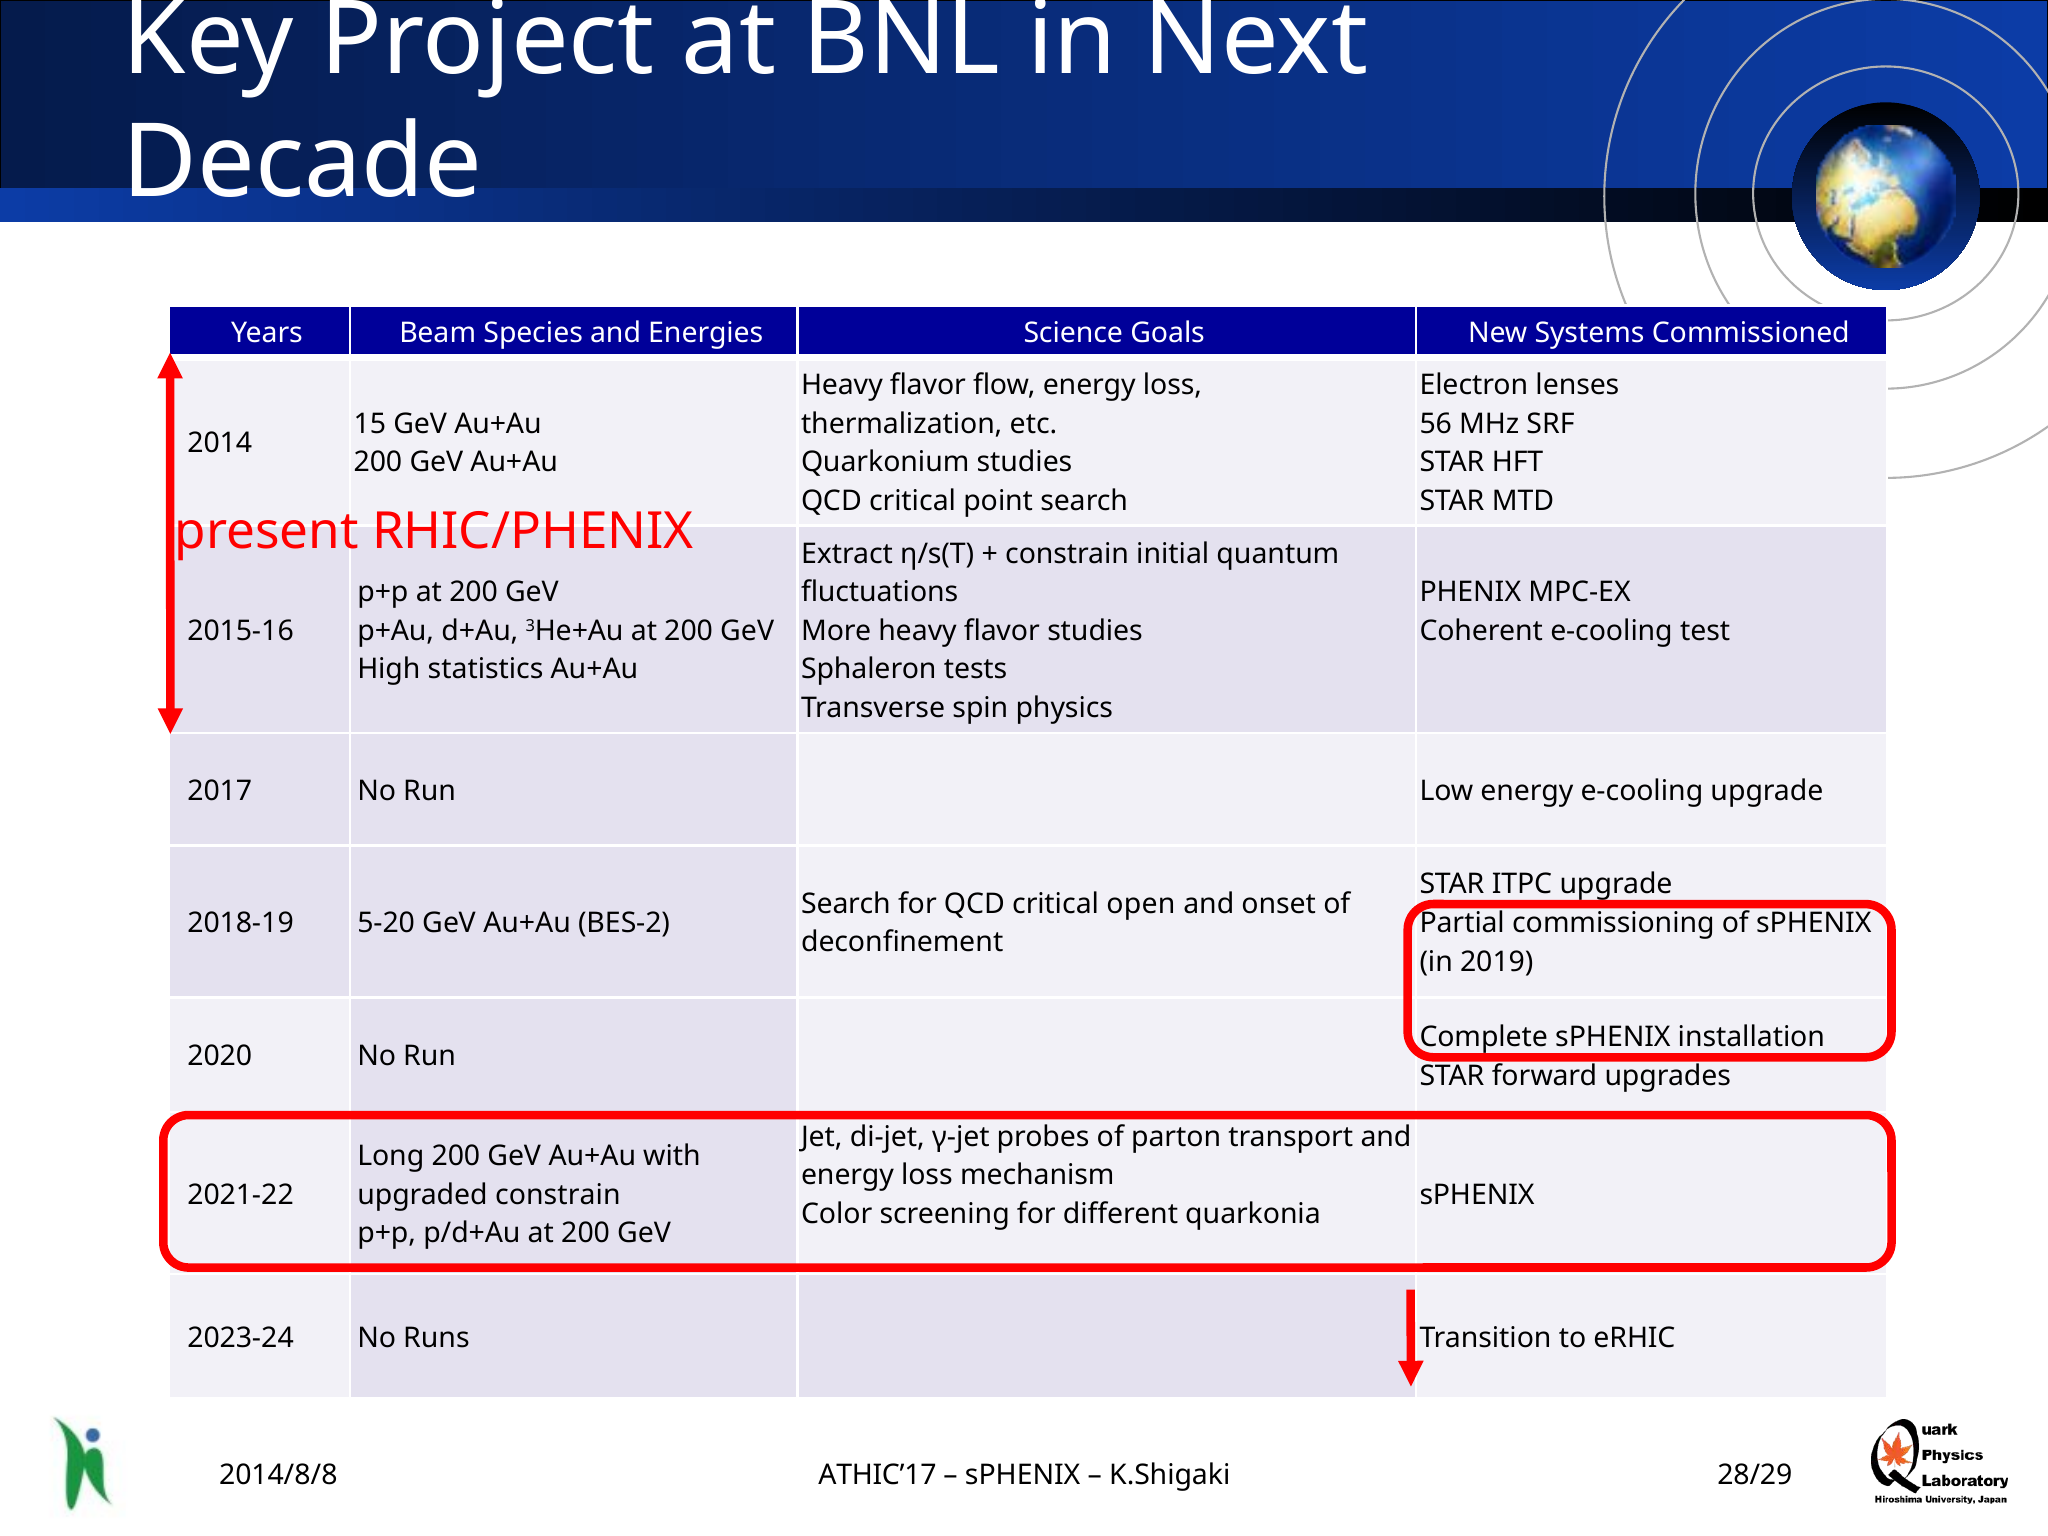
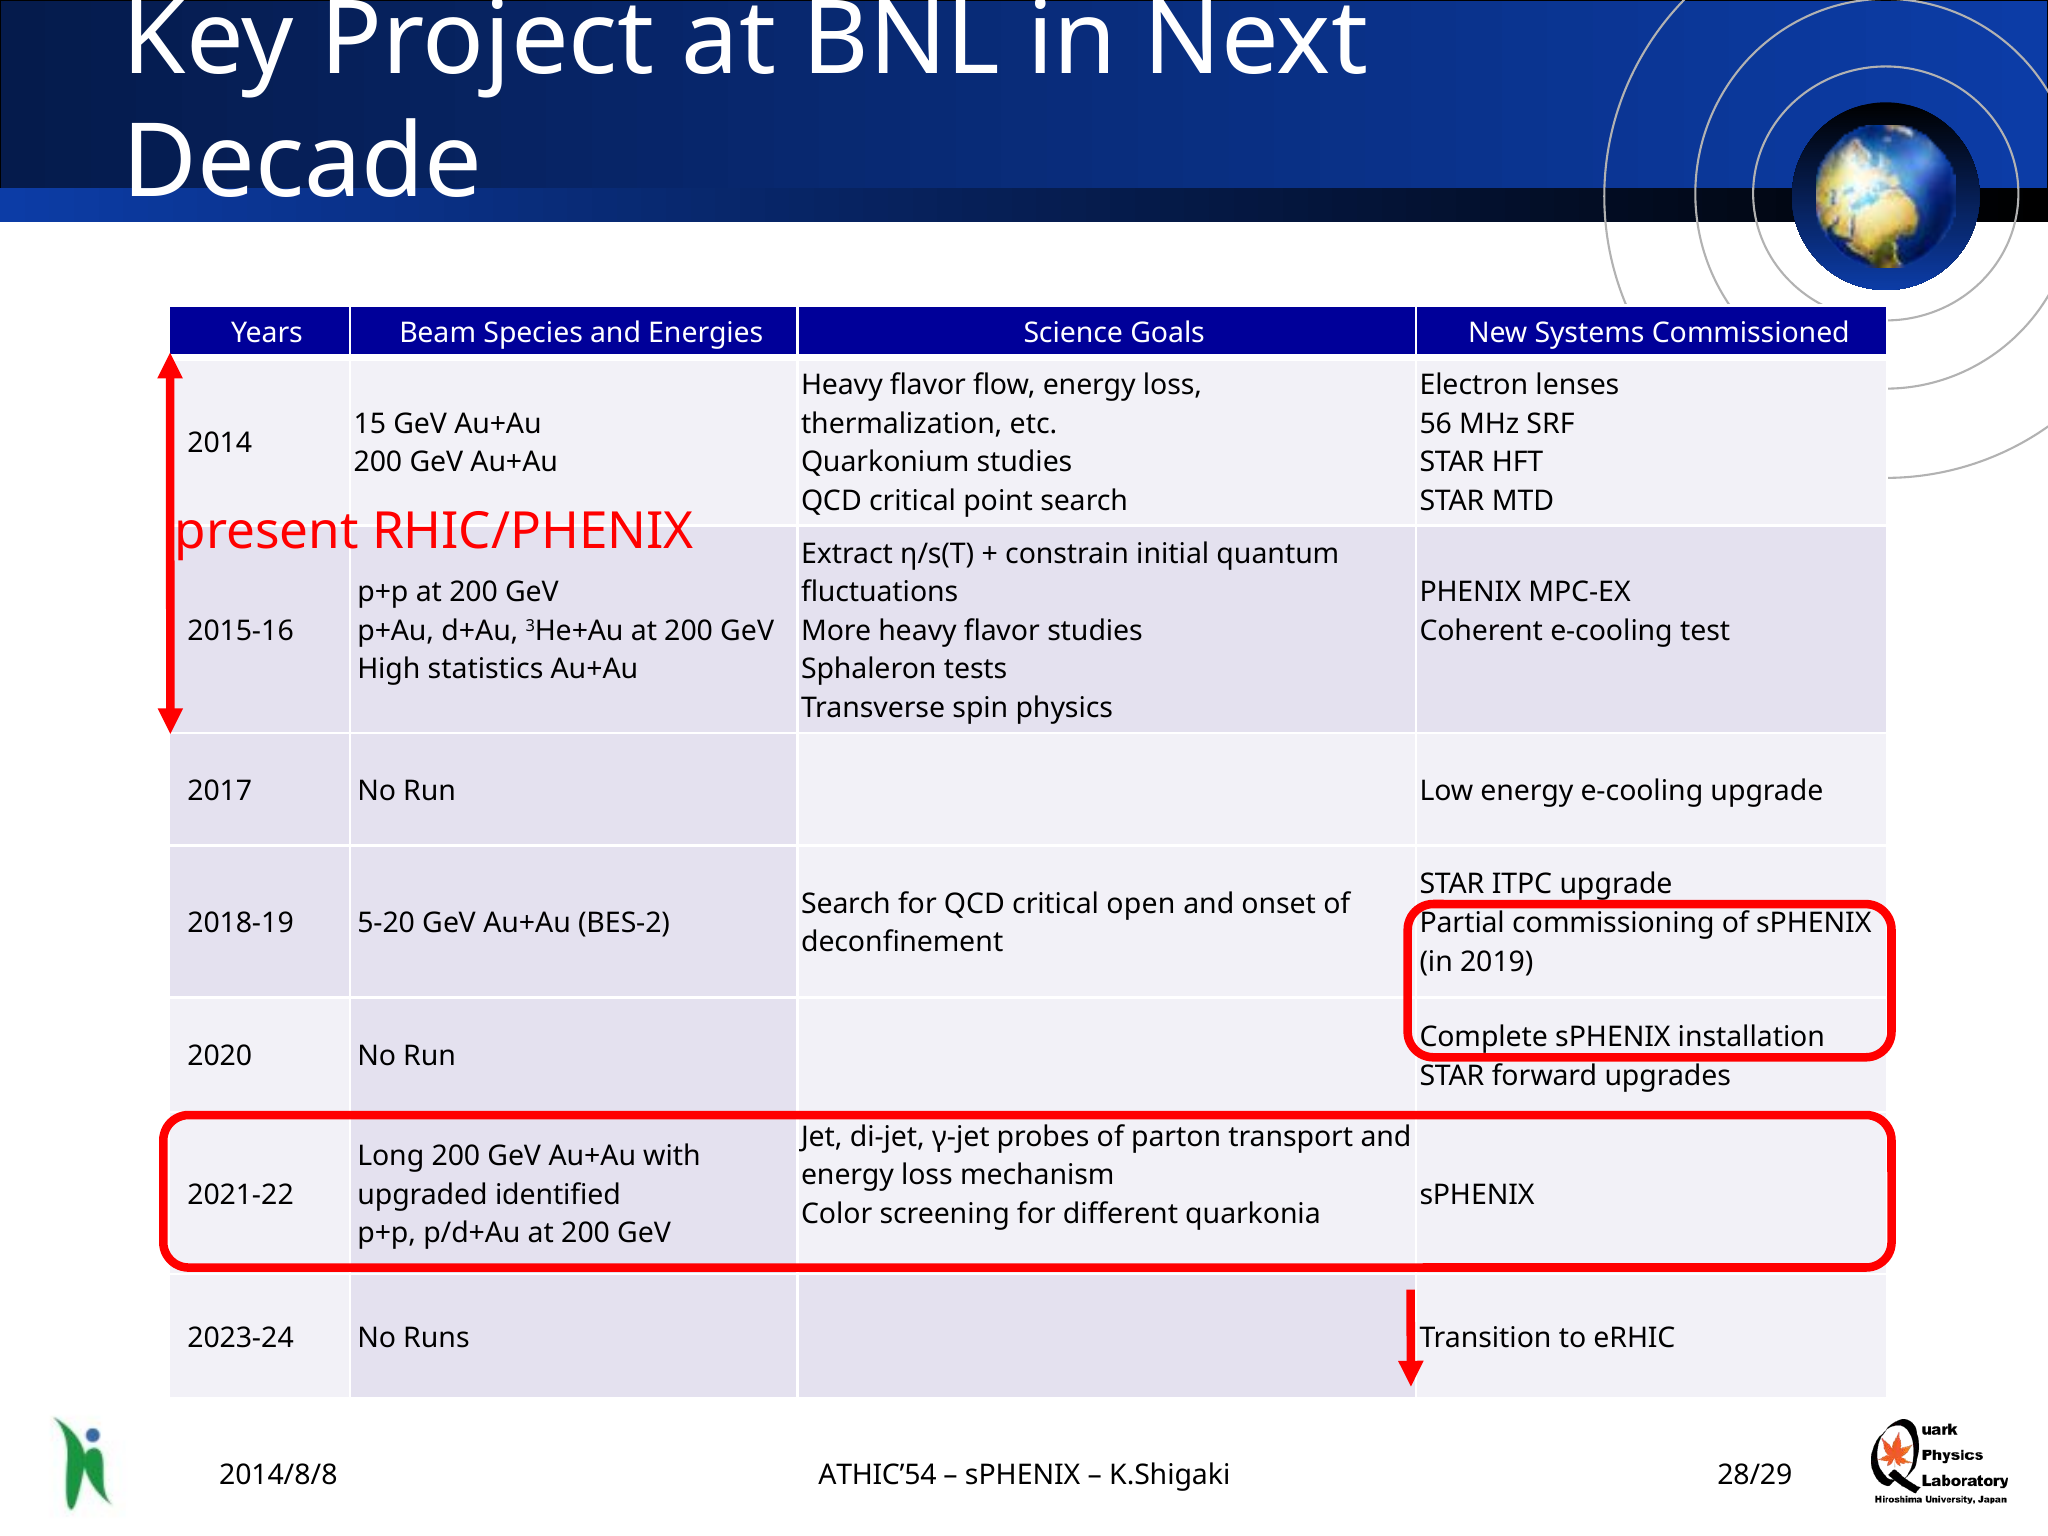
upgraded constrain: constrain -> identified (558, 1195)
ATHIC’17: ATHIC’17 -> ATHIC’54 (878, 1475)
